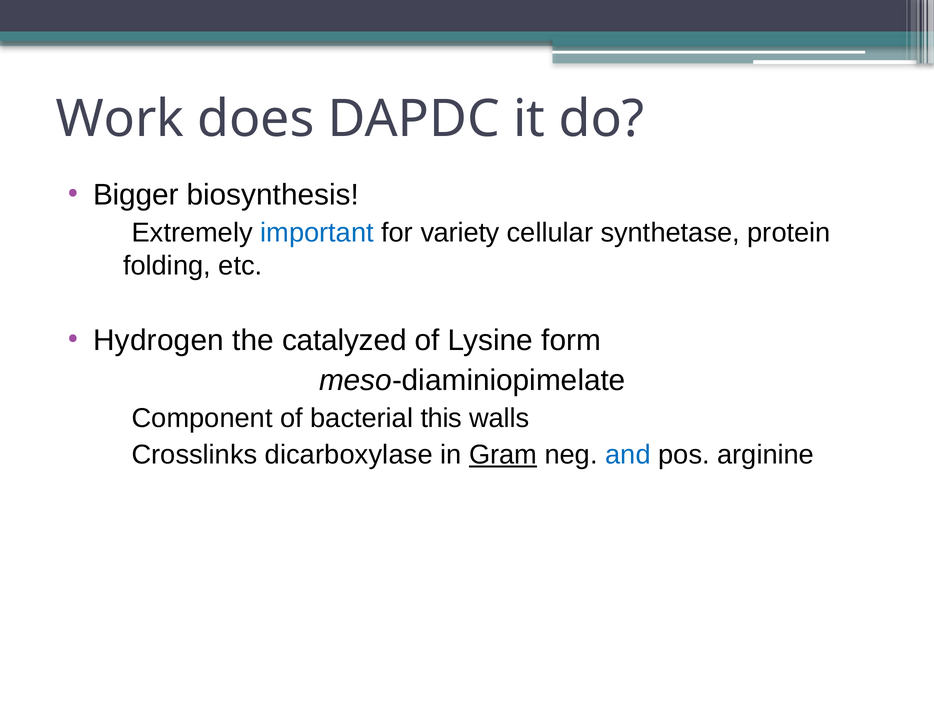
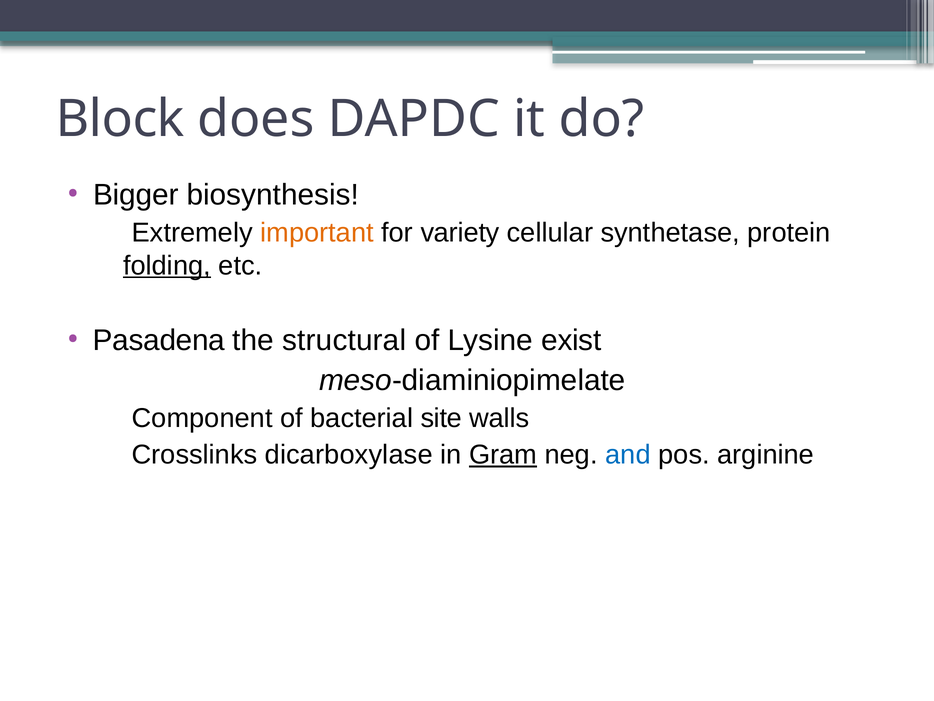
Work: Work -> Block (120, 119)
important colour: blue -> orange (317, 233)
folding underline: none -> present (167, 265)
Hydrogen: Hydrogen -> Pasadena (159, 340)
catalyzed: catalyzed -> structural (344, 340)
form: form -> exist (571, 340)
this: this -> site (441, 418)
